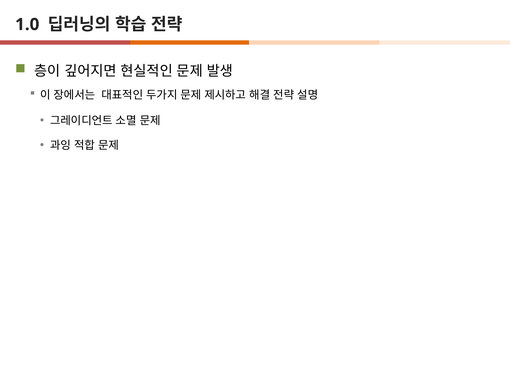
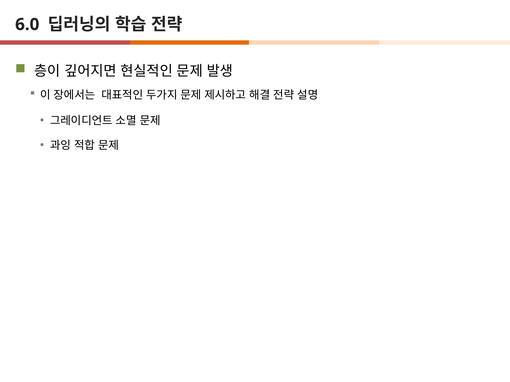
1.0: 1.0 -> 6.0 (27, 25)
